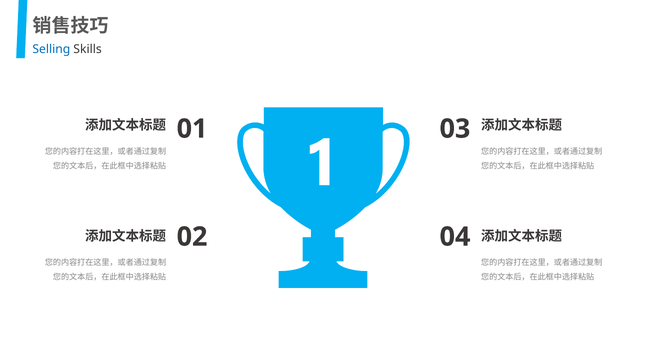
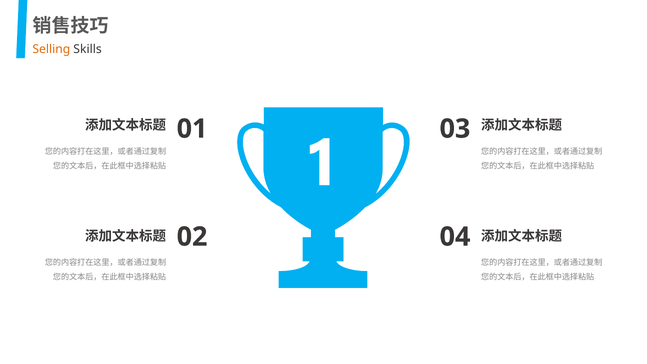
Selling colour: blue -> orange (51, 49)
